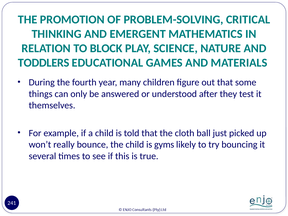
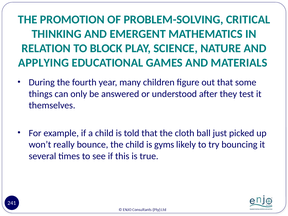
TODDLERS: TODDLERS -> APPLYING (44, 63)
